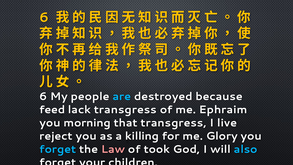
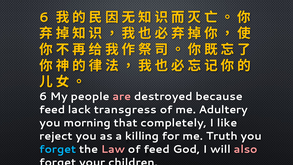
are colour: light blue -> pink (122, 96)
Ephraim: Ephraim -> Adultery (223, 109)
that transgress: transgress -> completely (174, 123)
live: live -> like (227, 123)
Glory: Glory -> Truth (222, 136)
of took: took -> feed (157, 149)
also colour: light blue -> pink (246, 149)
